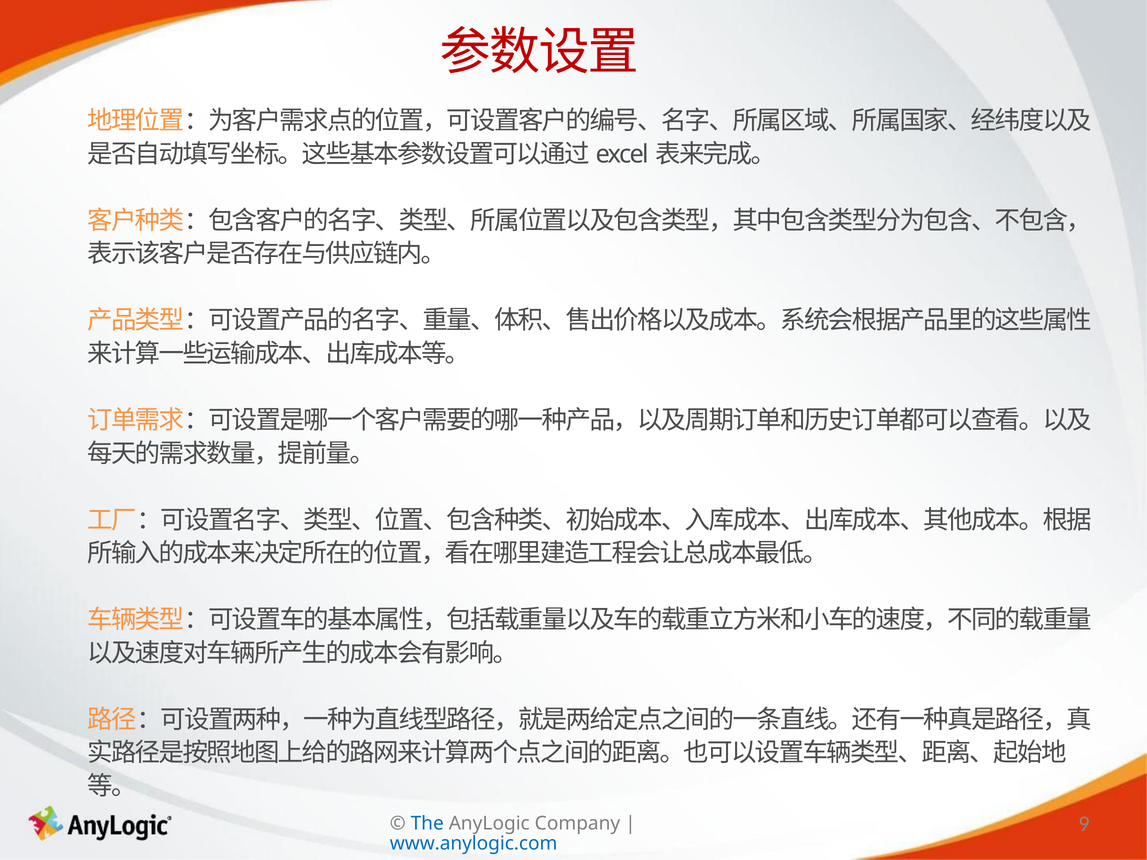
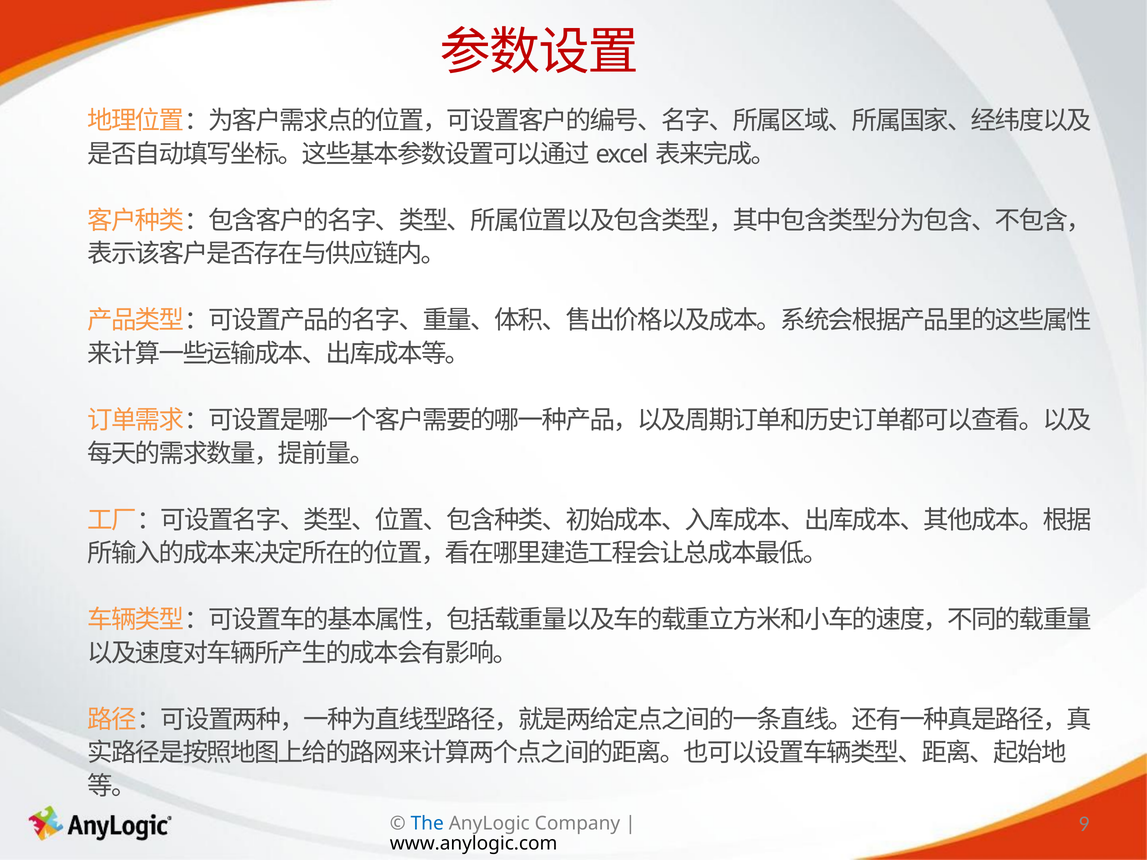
www.anylogic.com colour: blue -> black (474, 844)
